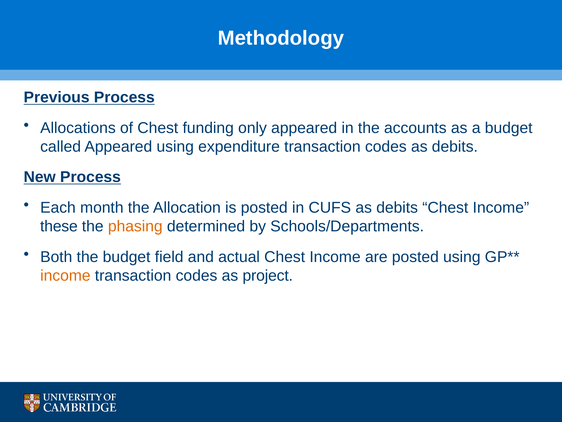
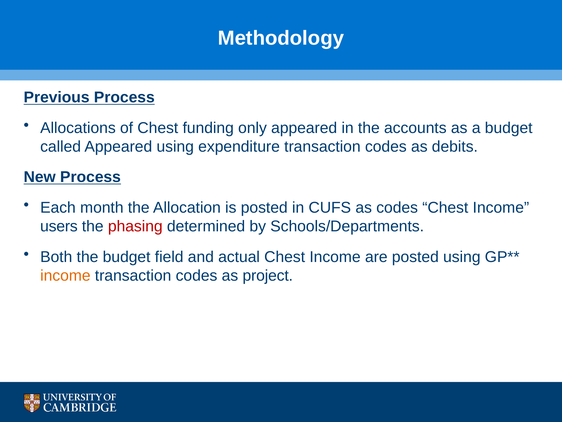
CUFS as debits: debits -> codes (397, 207)
these: these -> users (59, 226)
phasing colour: orange -> red (135, 226)
